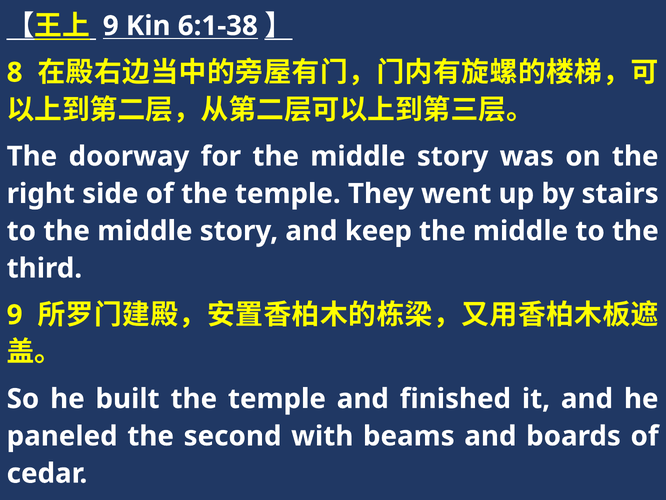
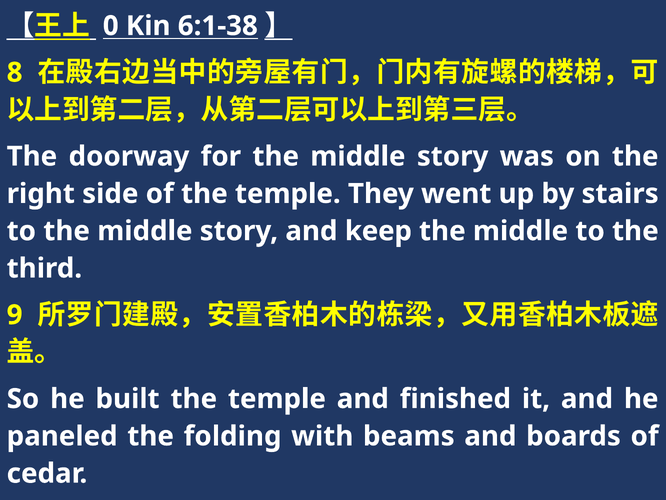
9: 9 -> 0 (111, 26)
second: second -> folding (233, 436)
